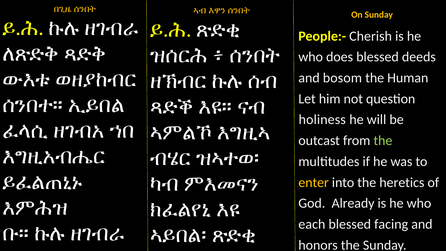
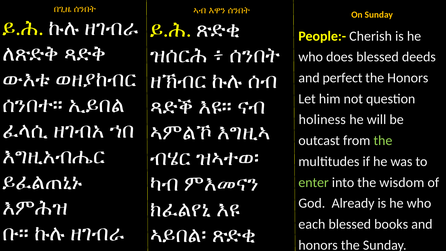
bosom: bosom -> perfect (343, 78)
the Human: Human -> Honors (408, 78)
enter colour: yellow -> light green (314, 182)
heretics: heretics -> wisdom (402, 182)
facing: facing -> books (391, 224)
